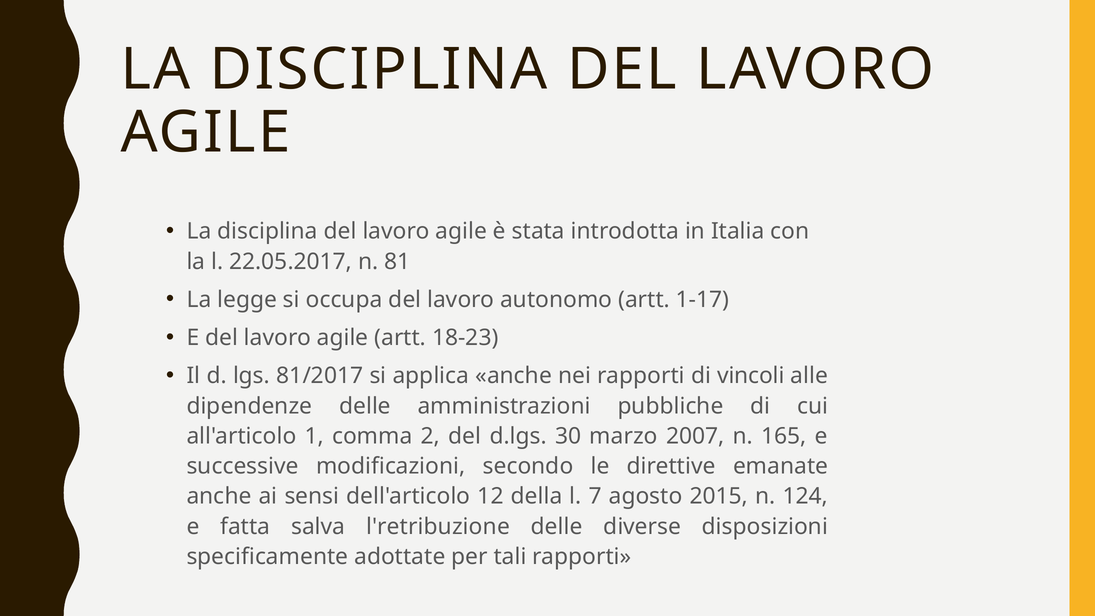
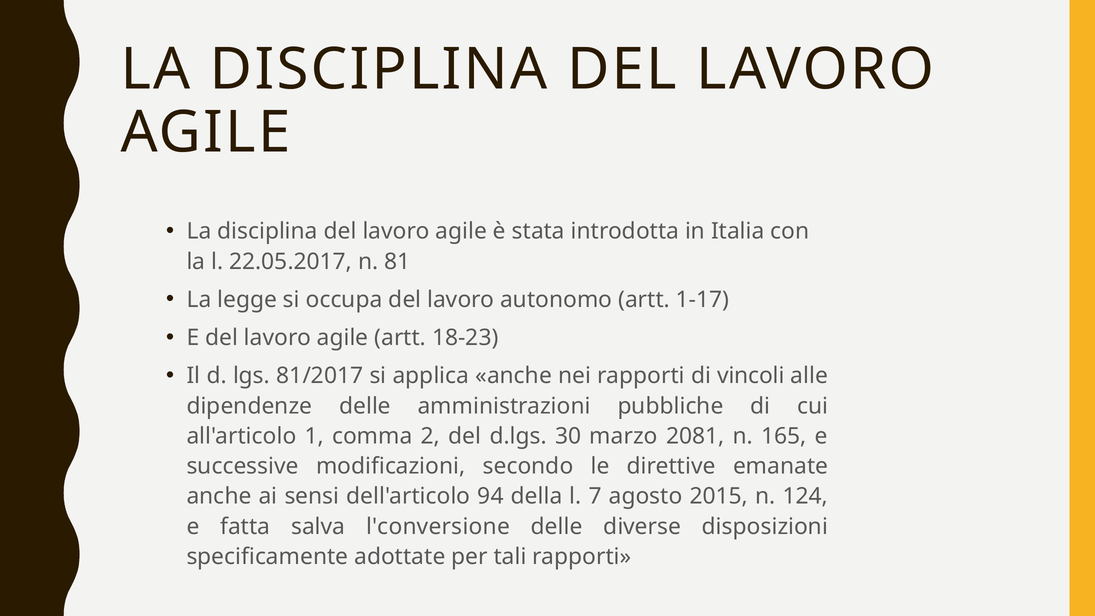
2007: 2007 -> 2081 (695, 436)
12: 12 -> 94 (490, 496)
l'retribuzione: l'retribuzione -> l'conversione (438, 527)
